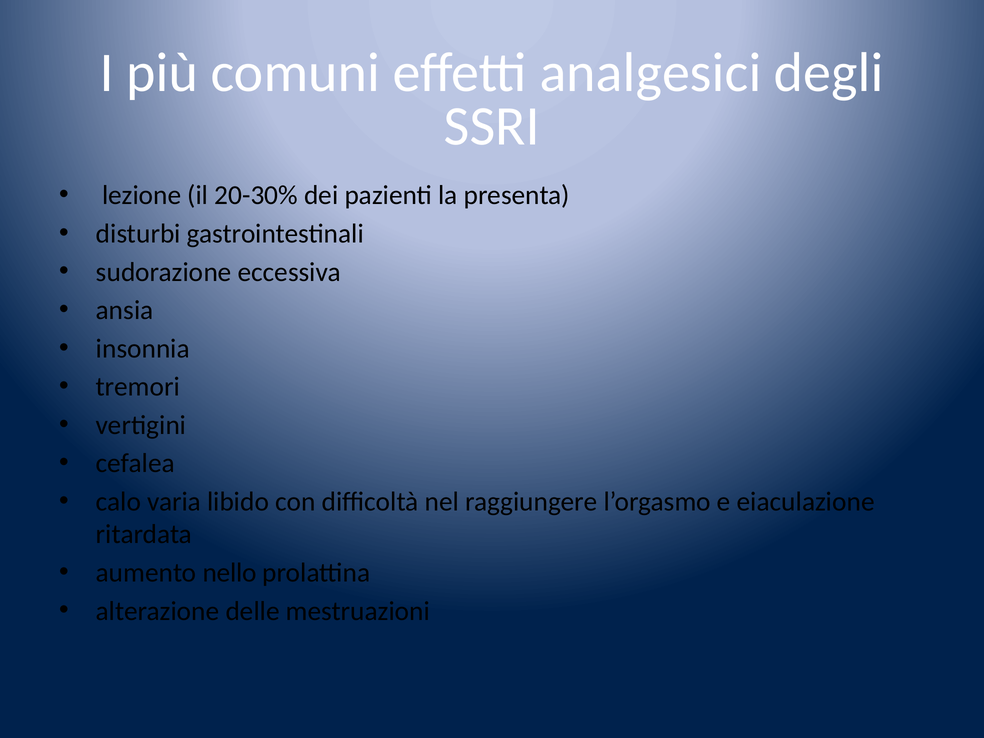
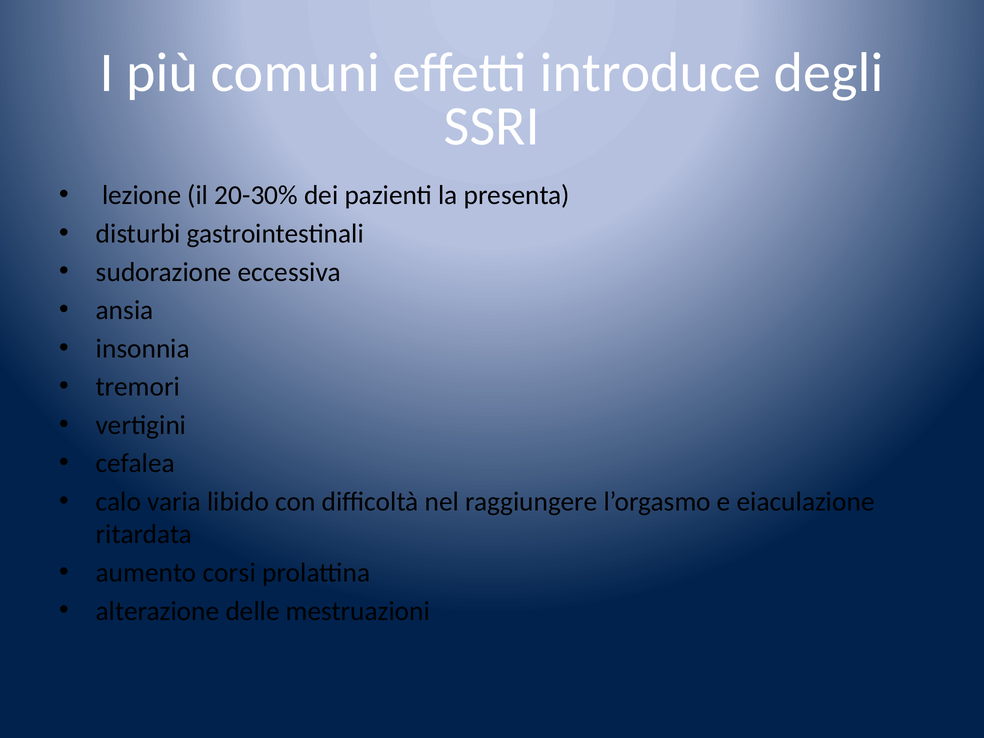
analgesici: analgesici -> introduce (650, 73)
nello: nello -> corsi (229, 573)
